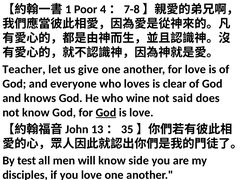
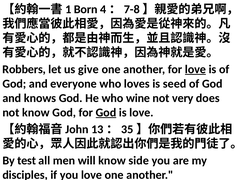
Poor: Poor -> Born (86, 9)
Teacher: Teacher -> Robbers (24, 69)
love underline: none -> present (195, 69)
clear: clear -> seed (175, 84)
said: said -> very (183, 98)
